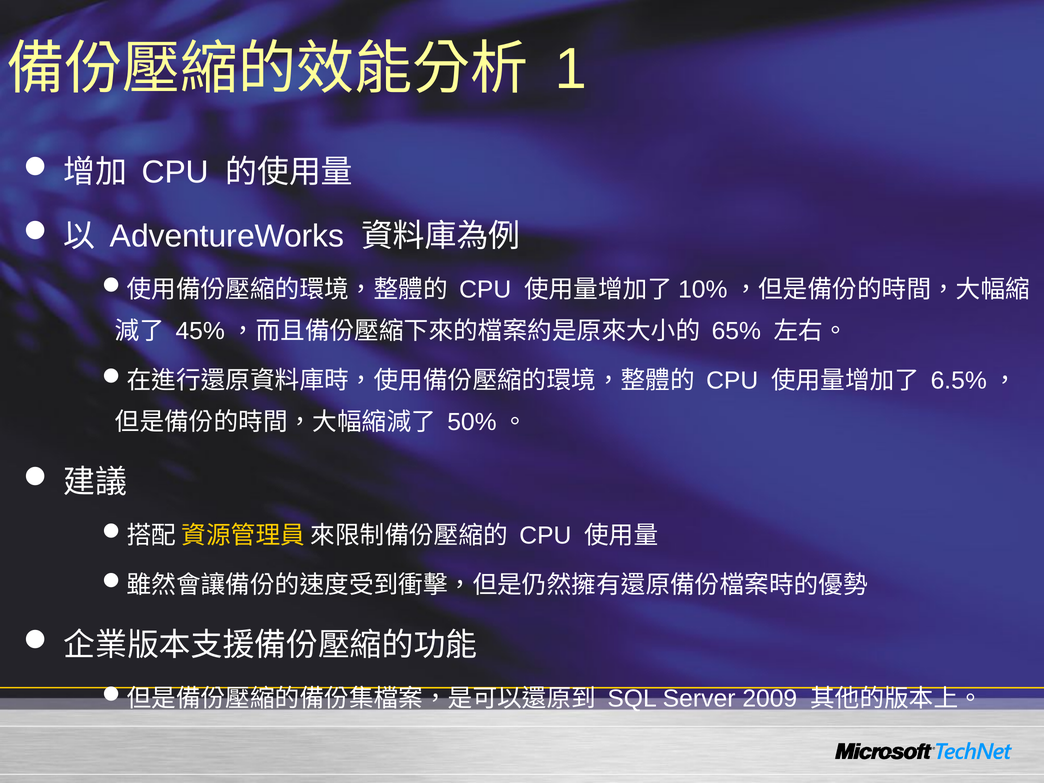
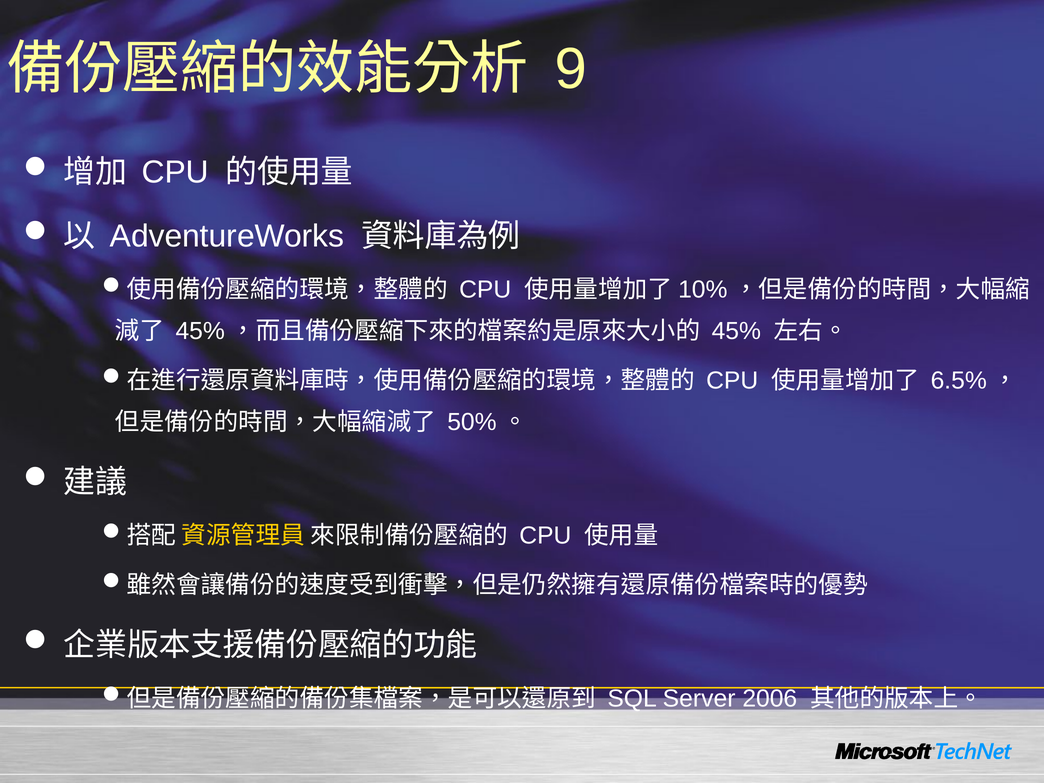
1: 1 -> 9 (571, 69)
65%: 65% -> 45% (736, 331)
2009: 2009 -> 2006 (770, 699)
